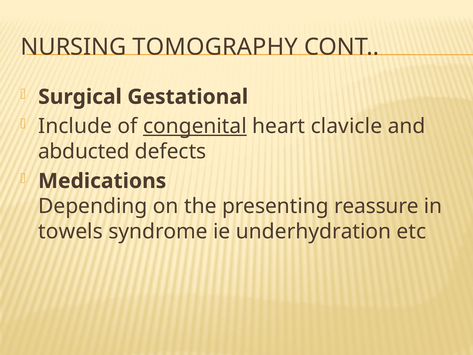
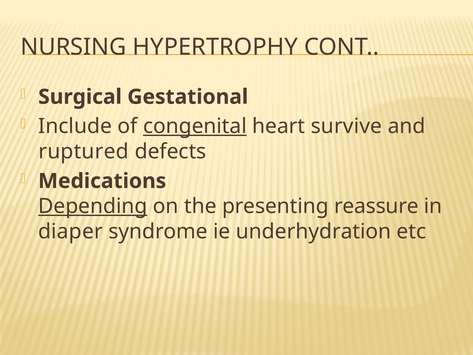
TOMOGRAPHY: TOMOGRAPHY -> HYPERTROPHY (215, 47)
clavicle: clavicle -> survive (346, 126)
abducted: abducted -> ruptured (84, 151)
Depending underline: none -> present (93, 206)
towels: towels -> diaper (71, 231)
